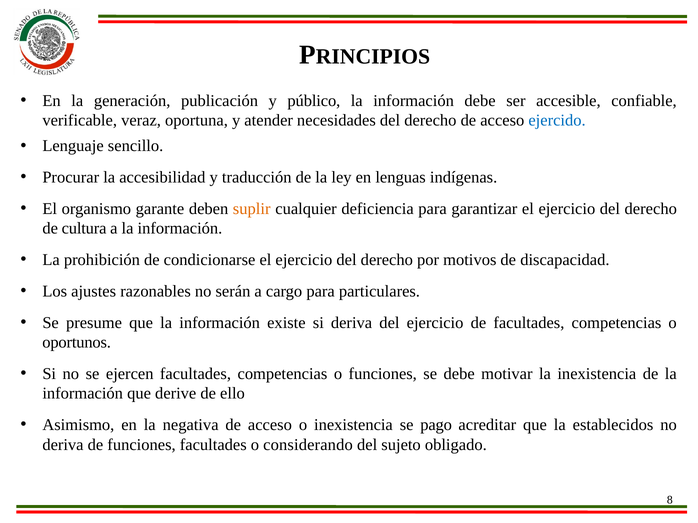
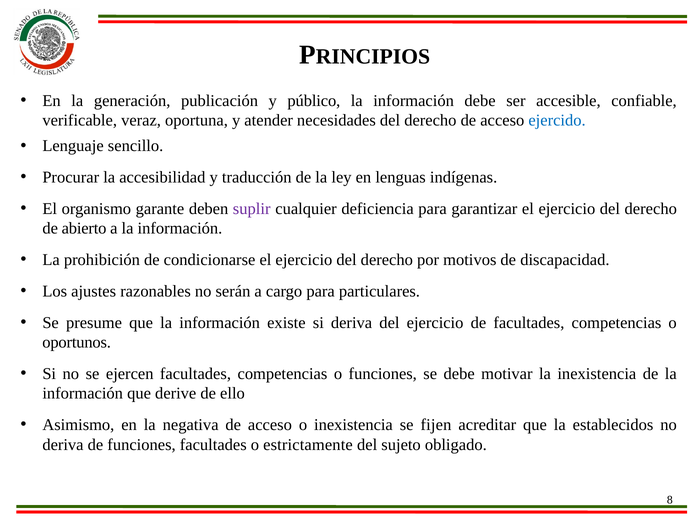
suplir colour: orange -> purple (252, 209)
cultura: cultura -> abierto (84, 229)
pago: pago -> fijen (436, 425)
considerando: considerando -> estrictamente (308, 445)
